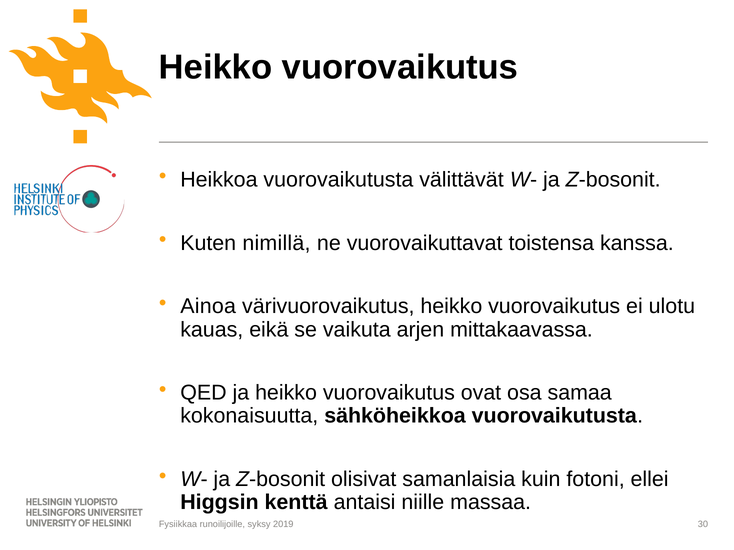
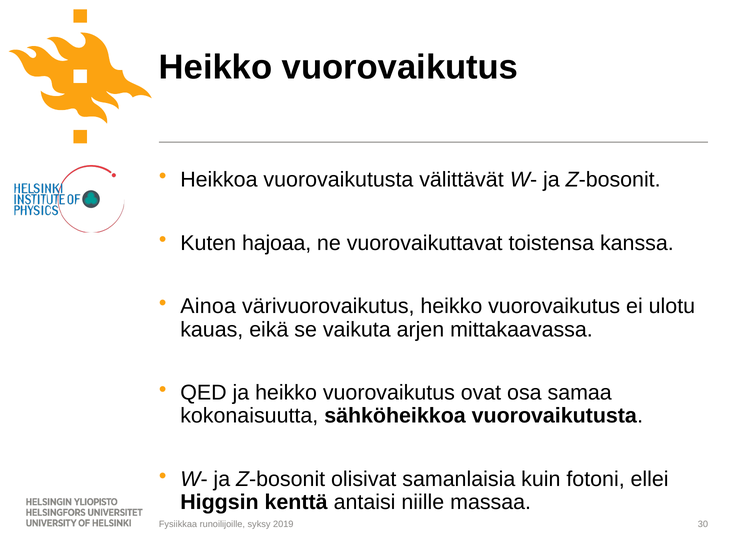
nimillä: nimillä -> hajoaa (277, 243)
